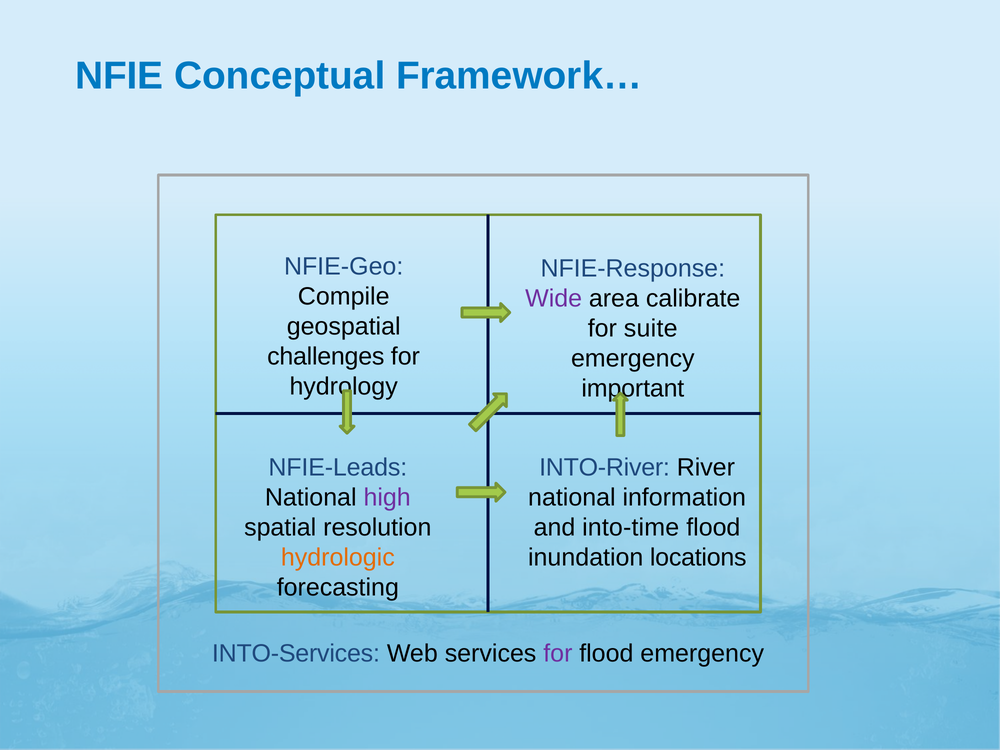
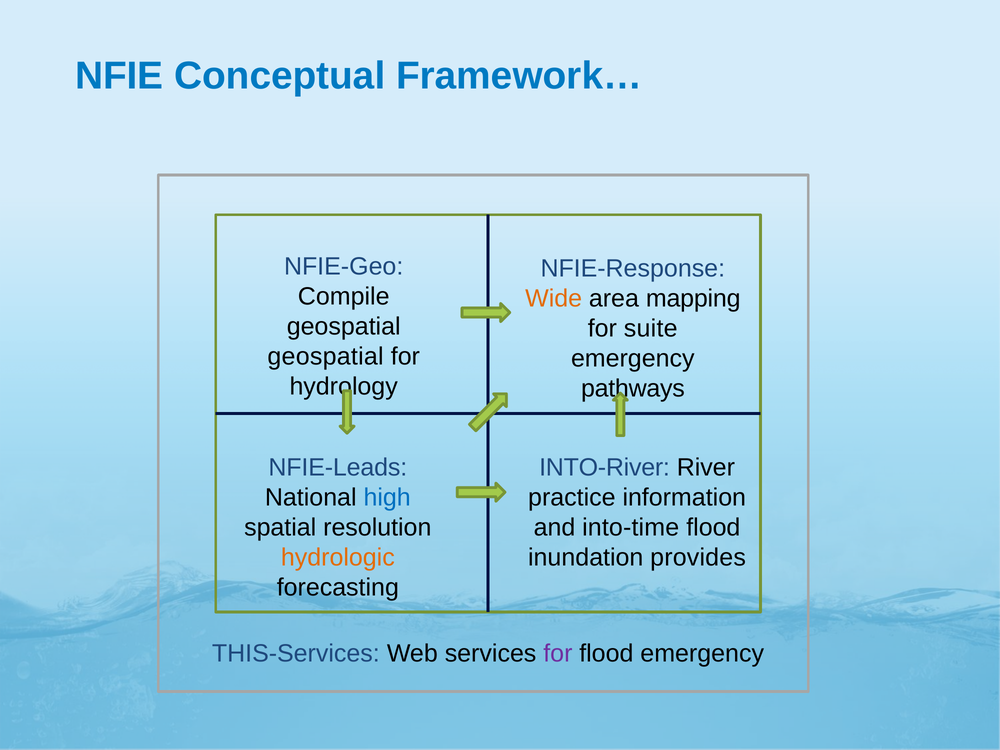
Wide colour: purple -> orange (554, 299)
calibrate: calibrate -> mapping (693, 299)
challenges: challenges -> geospatial (326, 357)
important: important -> pathways (633, 389)
high colour: purple -> blue (387, 498)
national: national -> practice (572, 498)
locations: locations -> provides (698, 558)
INTO-Services: INTO-Services -> THIS-Services (296, 654)
